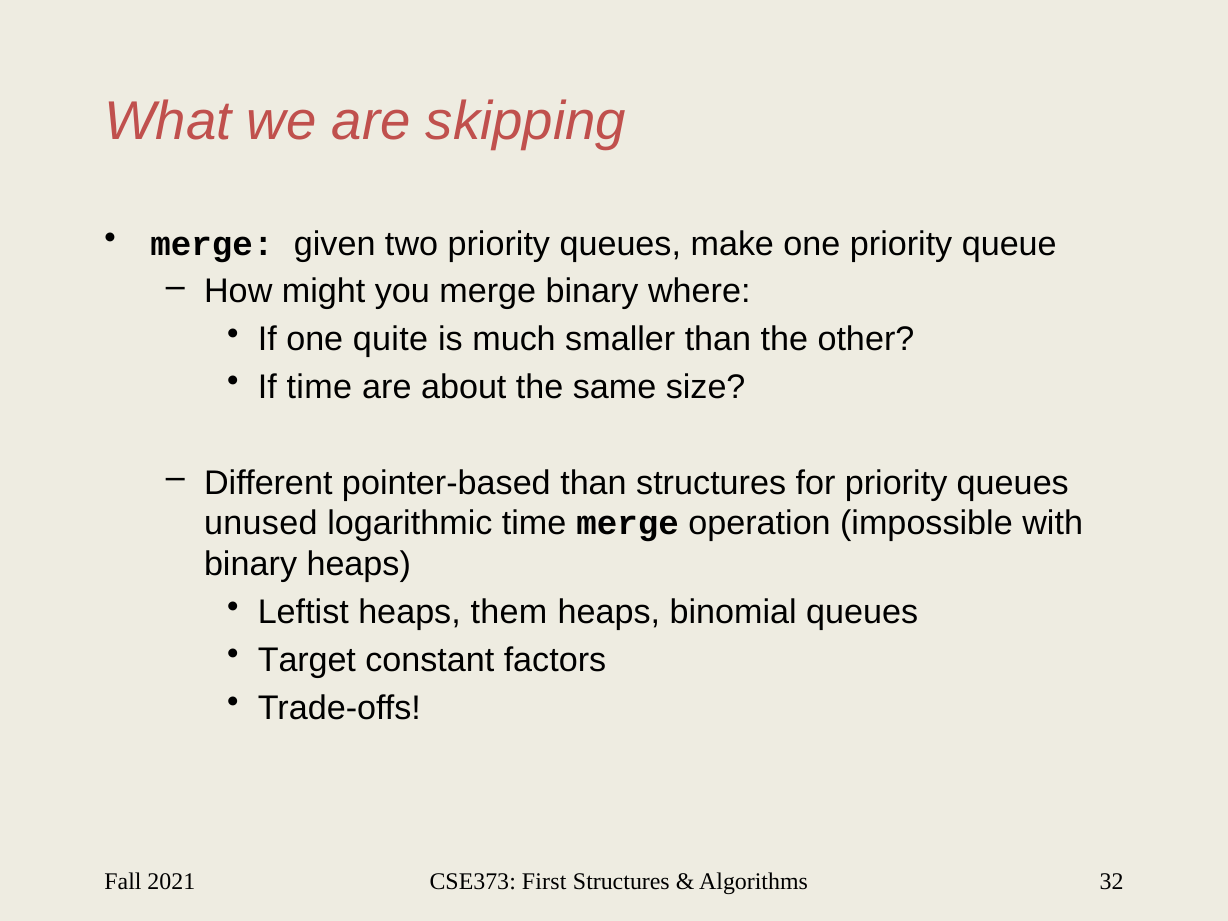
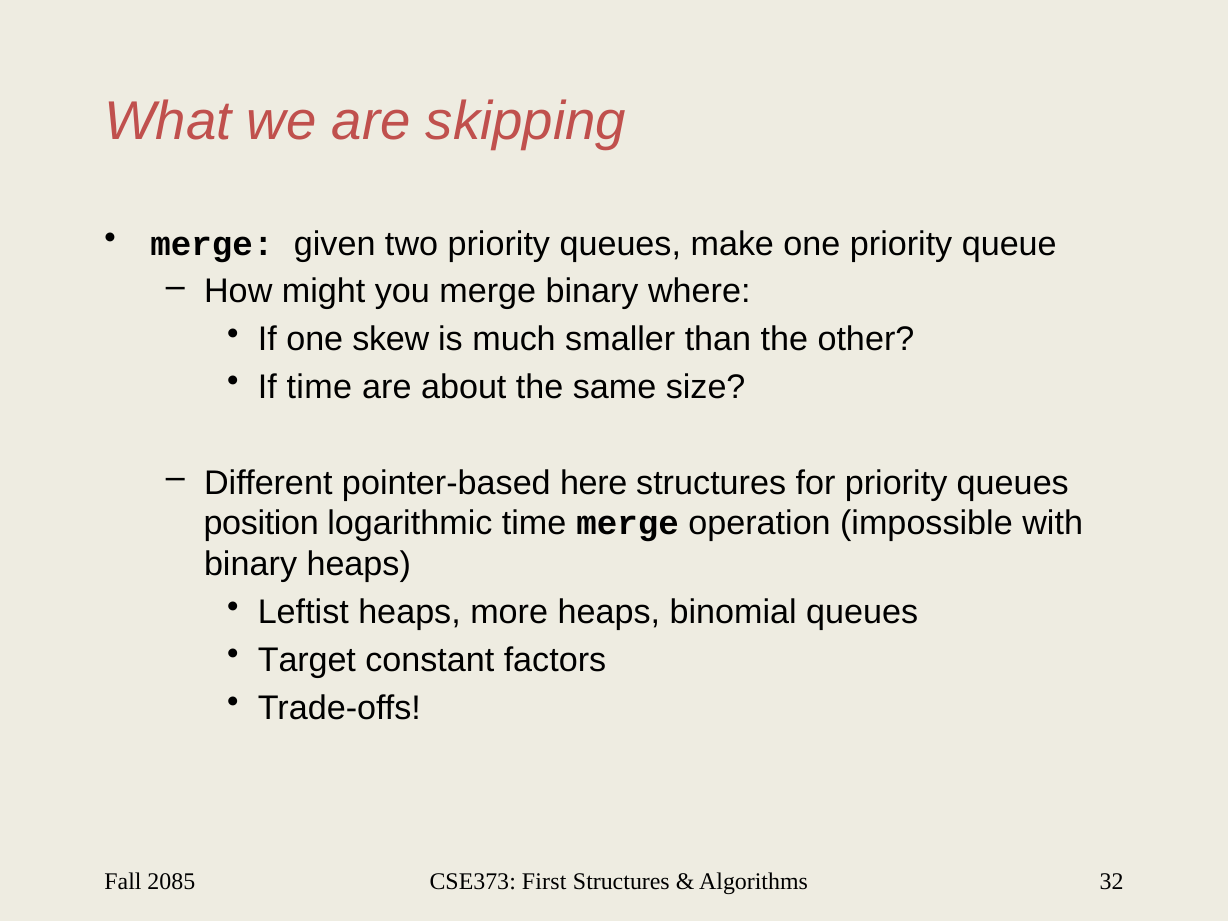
quite: quite -> skew (391, 339)
pointer-based than: than -> here (594, 483)
unused: unused -> position (261, 524)
them: them -> more (509, 612)
2021: 2021 -> 2085 (171, 882)
